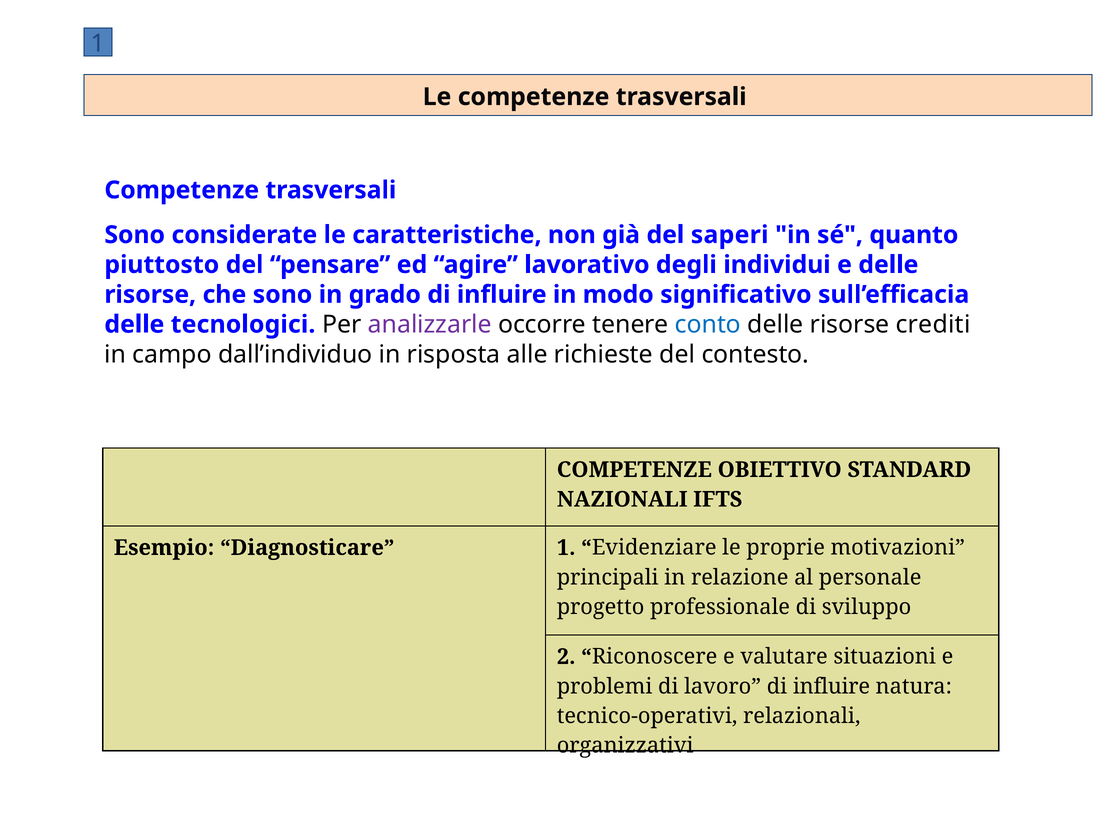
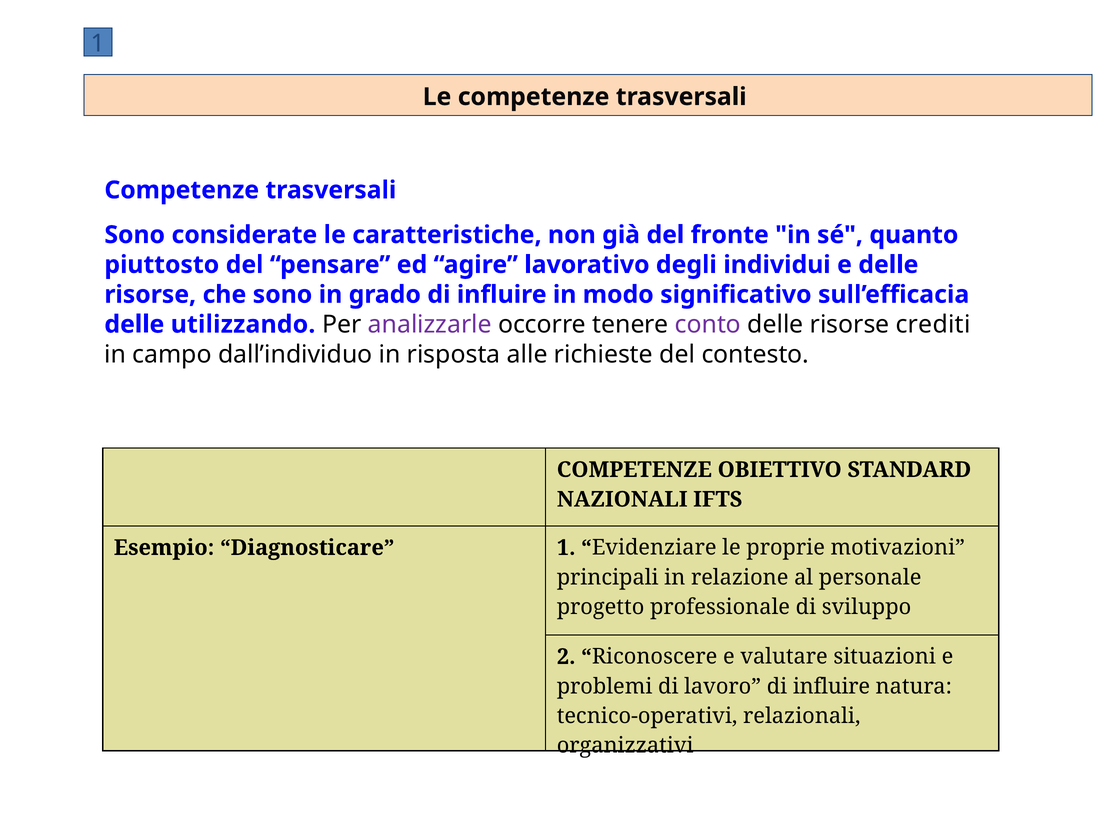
saperi: saperi -> fronte (730, 235)
tecnologici: tecnologici -> utilizzando (243, 324)
conto colour: blue -> purple (708, 324)
